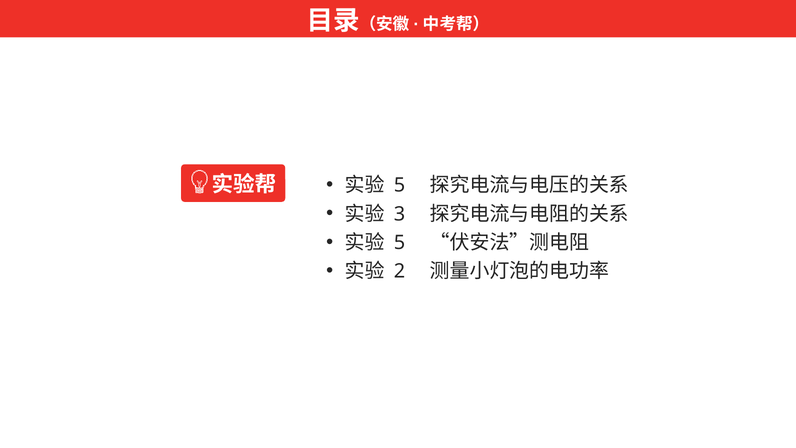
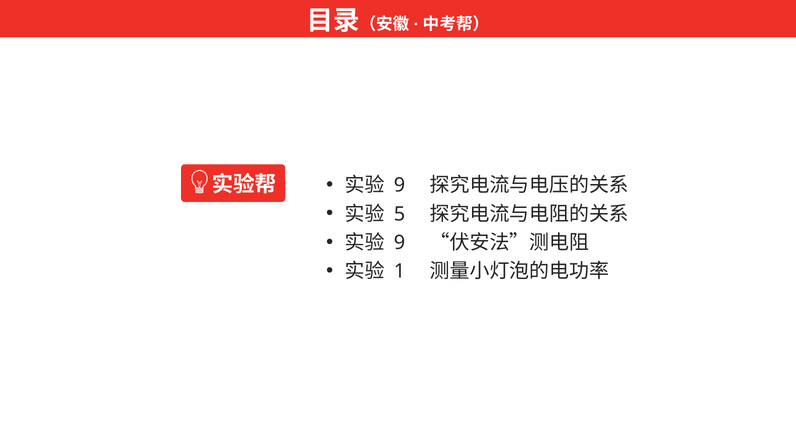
5: 5 -> 9 (400, 185)
3: 3 -> 5 (400, 214)
5: 5 -> 9 (400, 243)
2: 2 -> 1 (400, 271)
